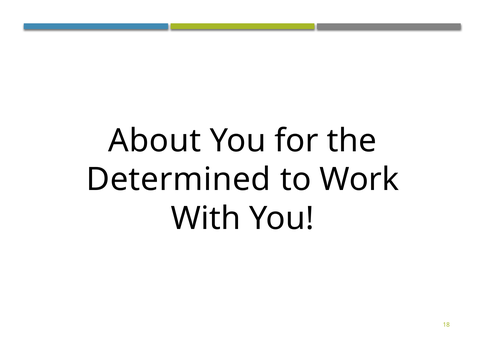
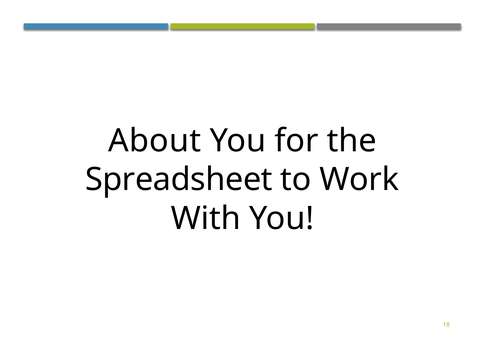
Determined: Determined -> Spreadsheet (179, 180)
